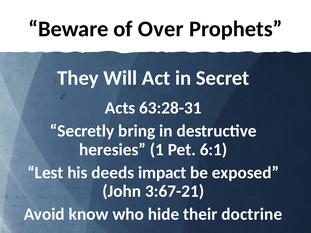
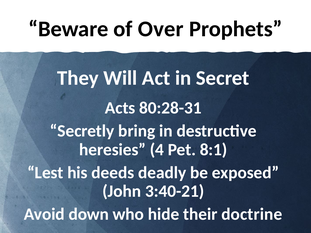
63:28-31: 63:28-31 -> 80:28-31 (170, 108)
1: 1 -> 4 (157, 150)
6:1: 6:1 -> 8:1 (214, 150)
impact: impact -> deadly (162, 173)
3:67-21: 3:67-21 -> 3:40-21 (175, 191)
know: know -> down (89, 214)
